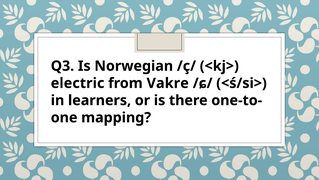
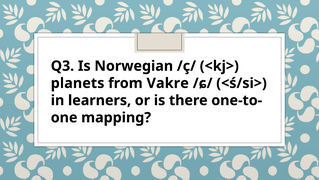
electric: electric -> planets (78, 83)
